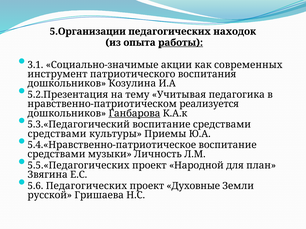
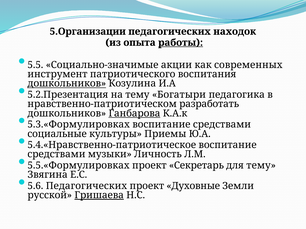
3.1: 3.1 -> 5.5 (35, 65)
дошкольников underline: none -> present (67, 84)
Учитывая: Учитывая -> Богатыри (179, 95)
реализуется: реализуется -> разработать (209, 104)
5.3.«Педагогический: 5.3.«Педагогический -> 5.3.«Формулировках (79, 125)
средствами: средствами -> социальные (57, 134)
5.5.«Педагогических: 5.5.«Педагогических -> 5.5.«Формулировках (79, 166)
Народной: Народной -> Секретарь (196, 166)
для план: план -> тему (261, 166)
Гришаева underline: none -> present (99, 196)
